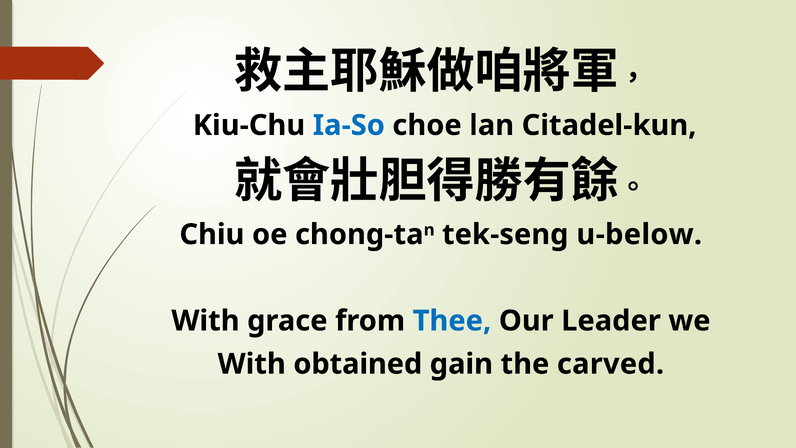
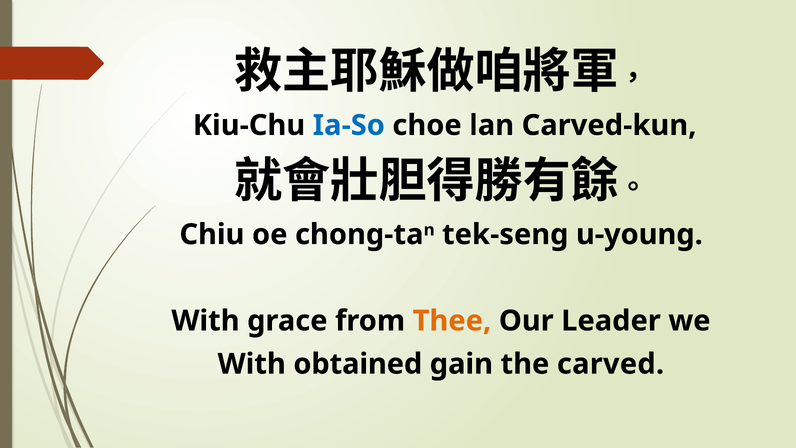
Citadel-kun: Citadel-kun -> Carved-kun (609, 125)
u-below: u-below -> u-young (639, 234)
Thee colour: blue -> orange (452, 321)
